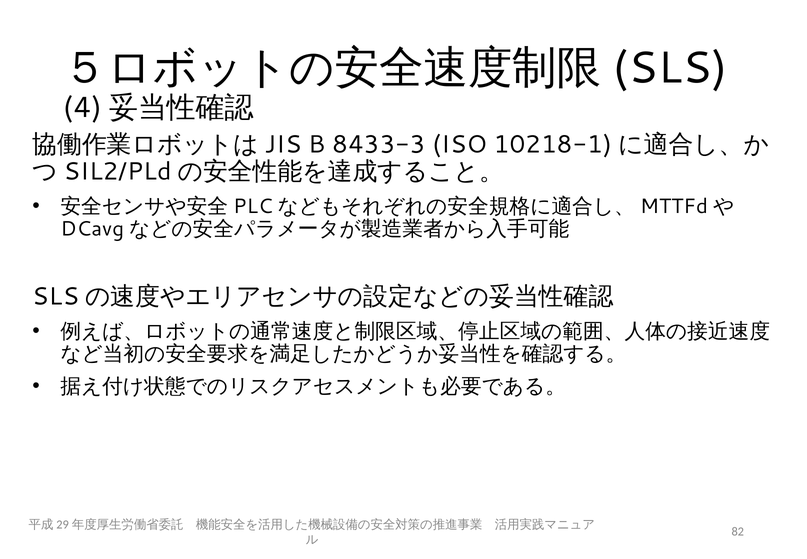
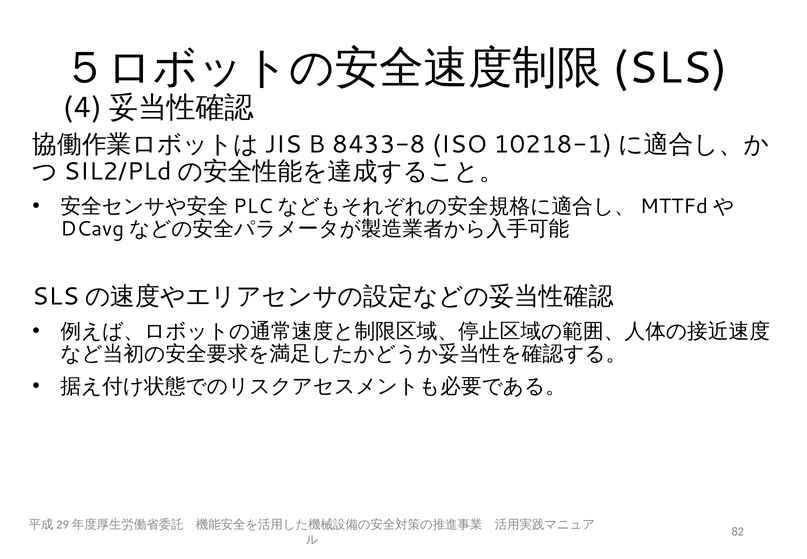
8433-3: 8433-3 -> 8433-8 (379, 145)
